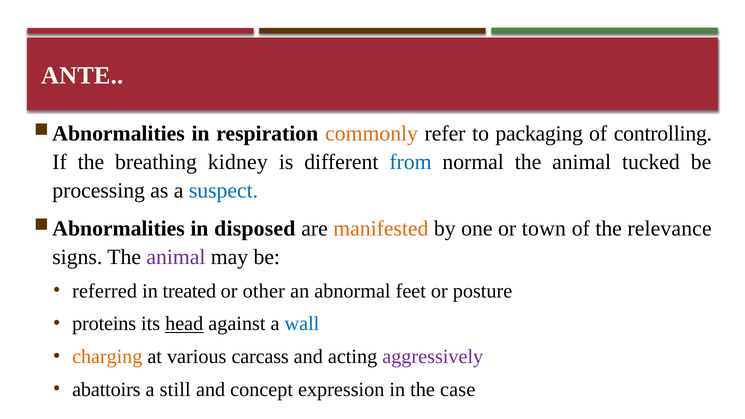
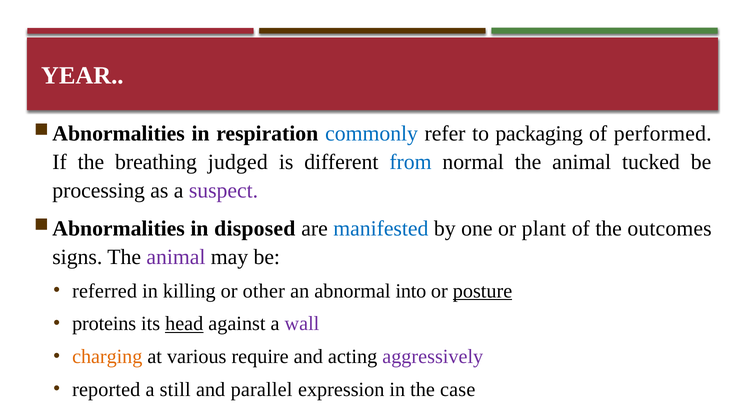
ANTE: ANTE -> YEAR (82, 76)
commonly colour: orange -> blue (372, 133)
controlling: controlling -> performed (663, 133)
kidney: kidney -> judged (238, 162)
suspect colour: blue -> purple (224, 191)
manifested colour: orange -> blue (381, 228)
town: town -> plant (544, 228)
relevance: relevance -> outcomes (670, 228)
treated: treated -> killing (189, 291)
feet: feet -> into (411, 291)
posture underline: none -> present (483, 291)
wall colour: blue -> purple (302, 324)
carcass: carcass -> require (260, 357)
abattoirs: abattoirs -> reported (106, 390)
concept: concept -> parallel (262, 390)
